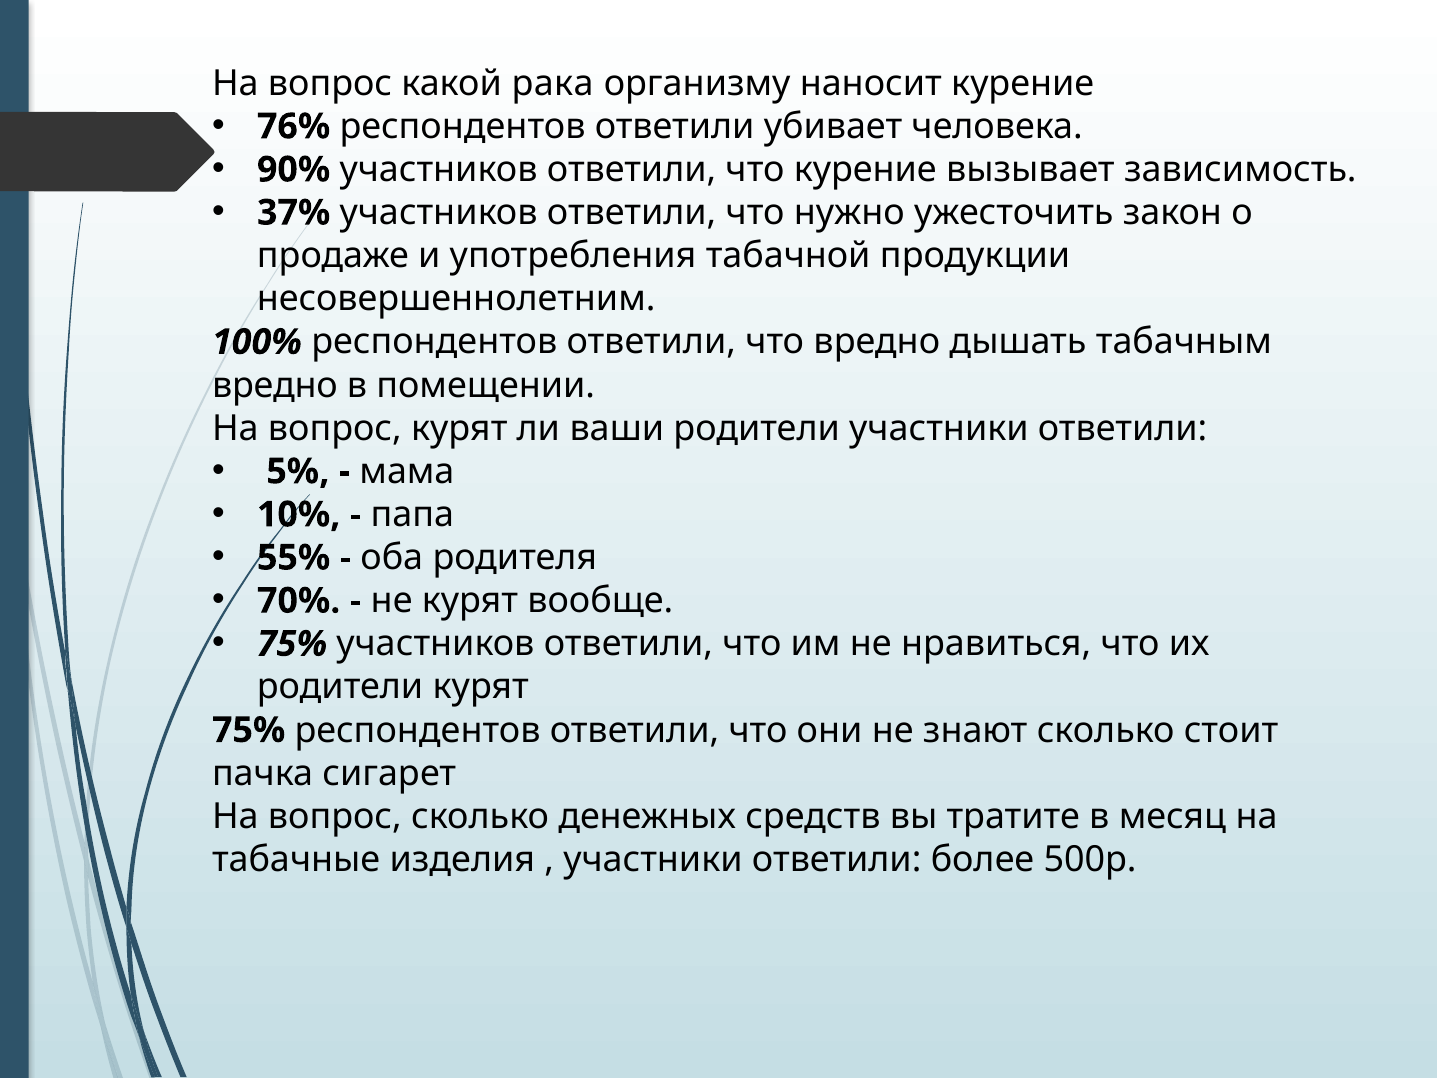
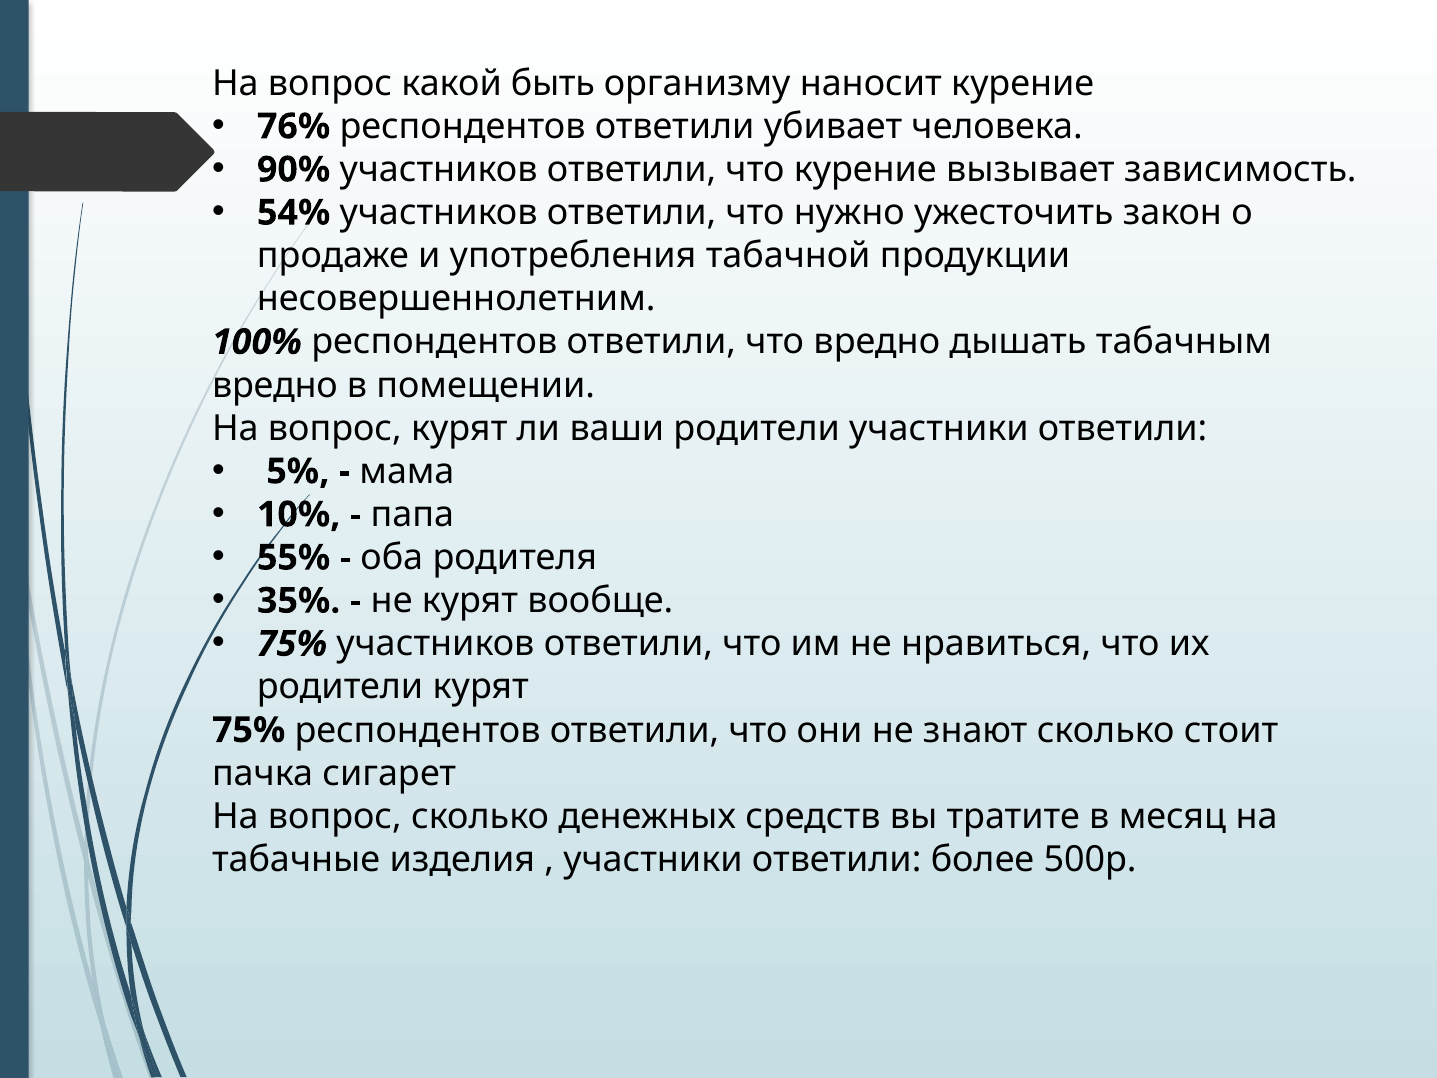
рака: рака -> быть (553, 83)
37%: 37% -> 54% (294, 213)
70%: 70% -> 35% (299, 601)
